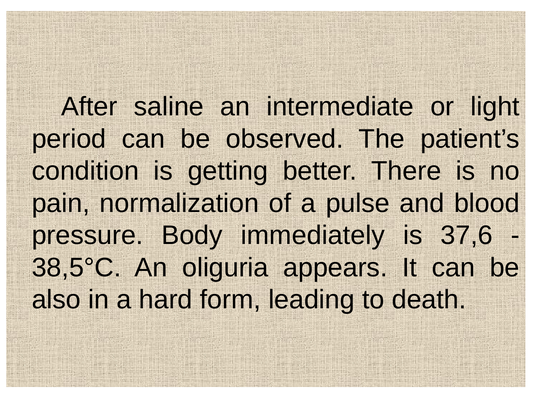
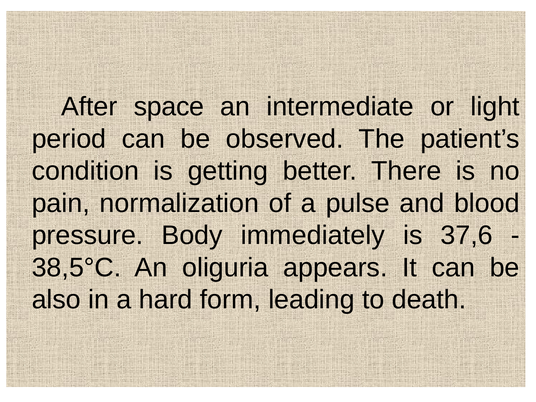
saline: saline -> space (169, 107)
